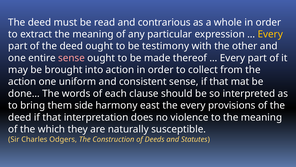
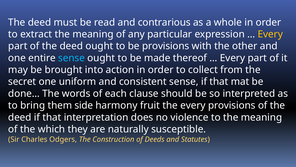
be testimony: testimony -> provisions (166, 46)
sense colour: pink -> light blue (71, 58)
action: action -> secret (22, 81)
east: east -> fruit (150, 105)
